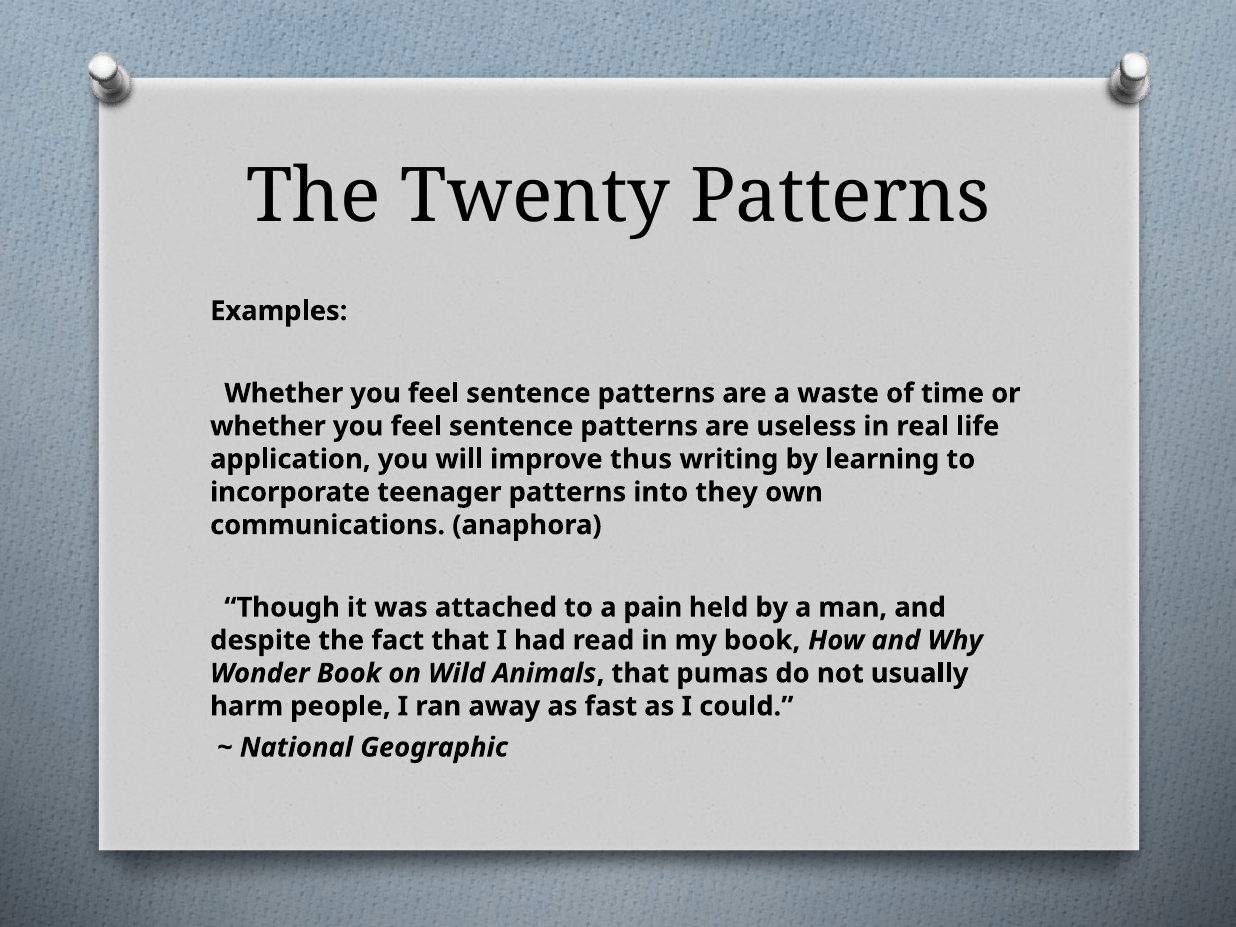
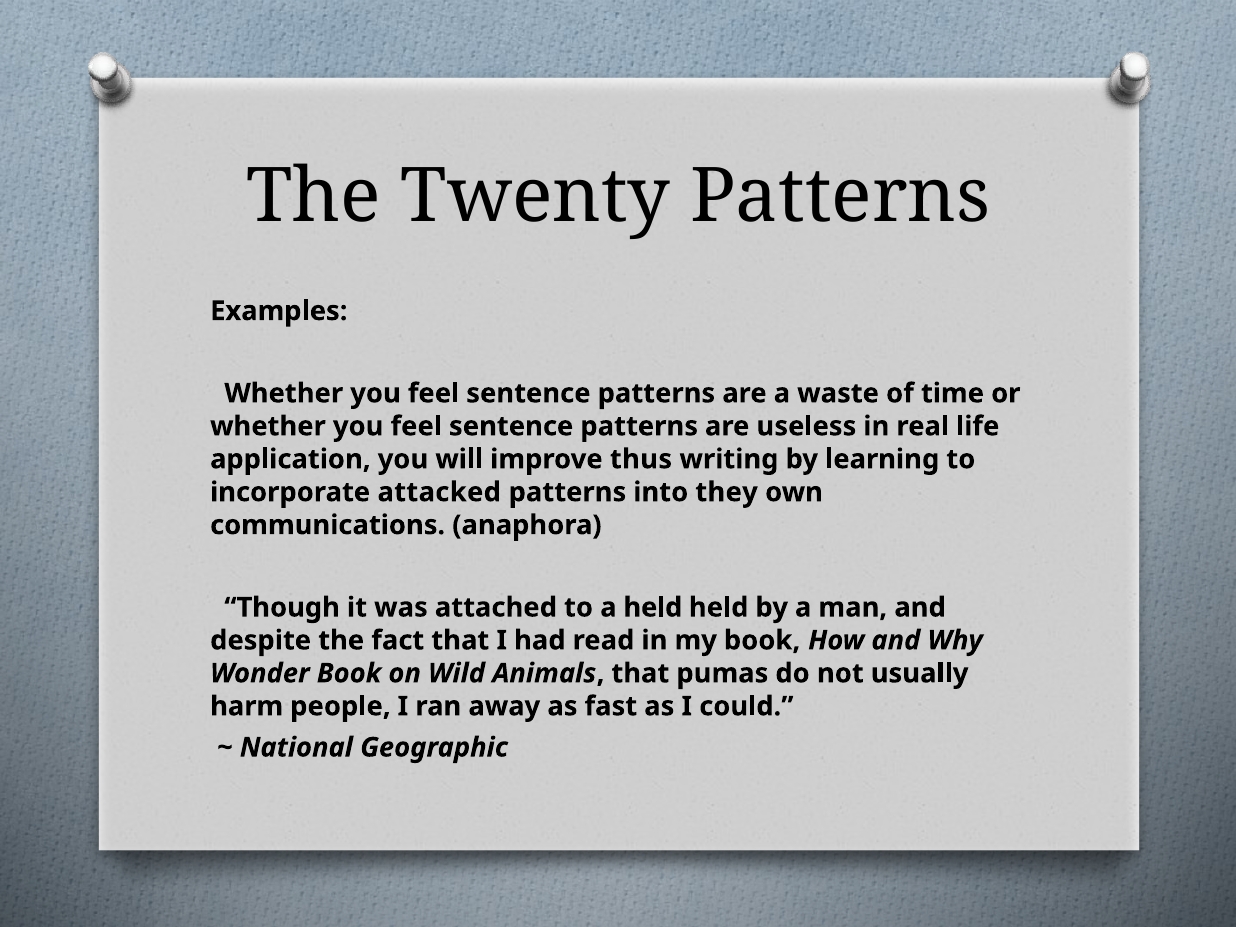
teenager: teenager -> attacked (439, 492)
a pain: pain -> held (653, 607)
